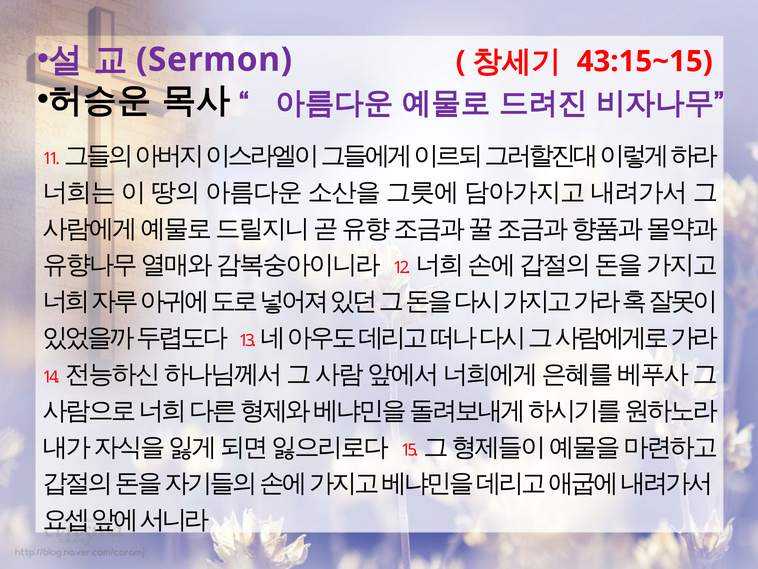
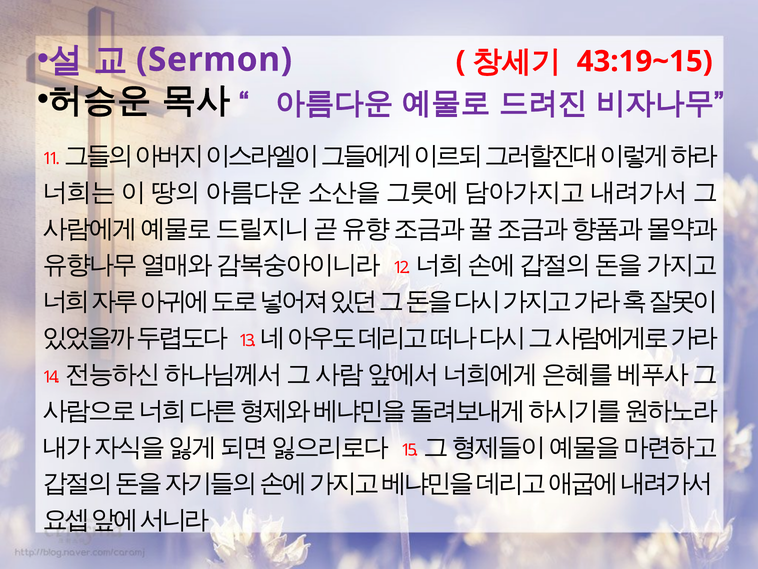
43:15~15: 43:15~15 -> 43:19~15 (645, 61)
